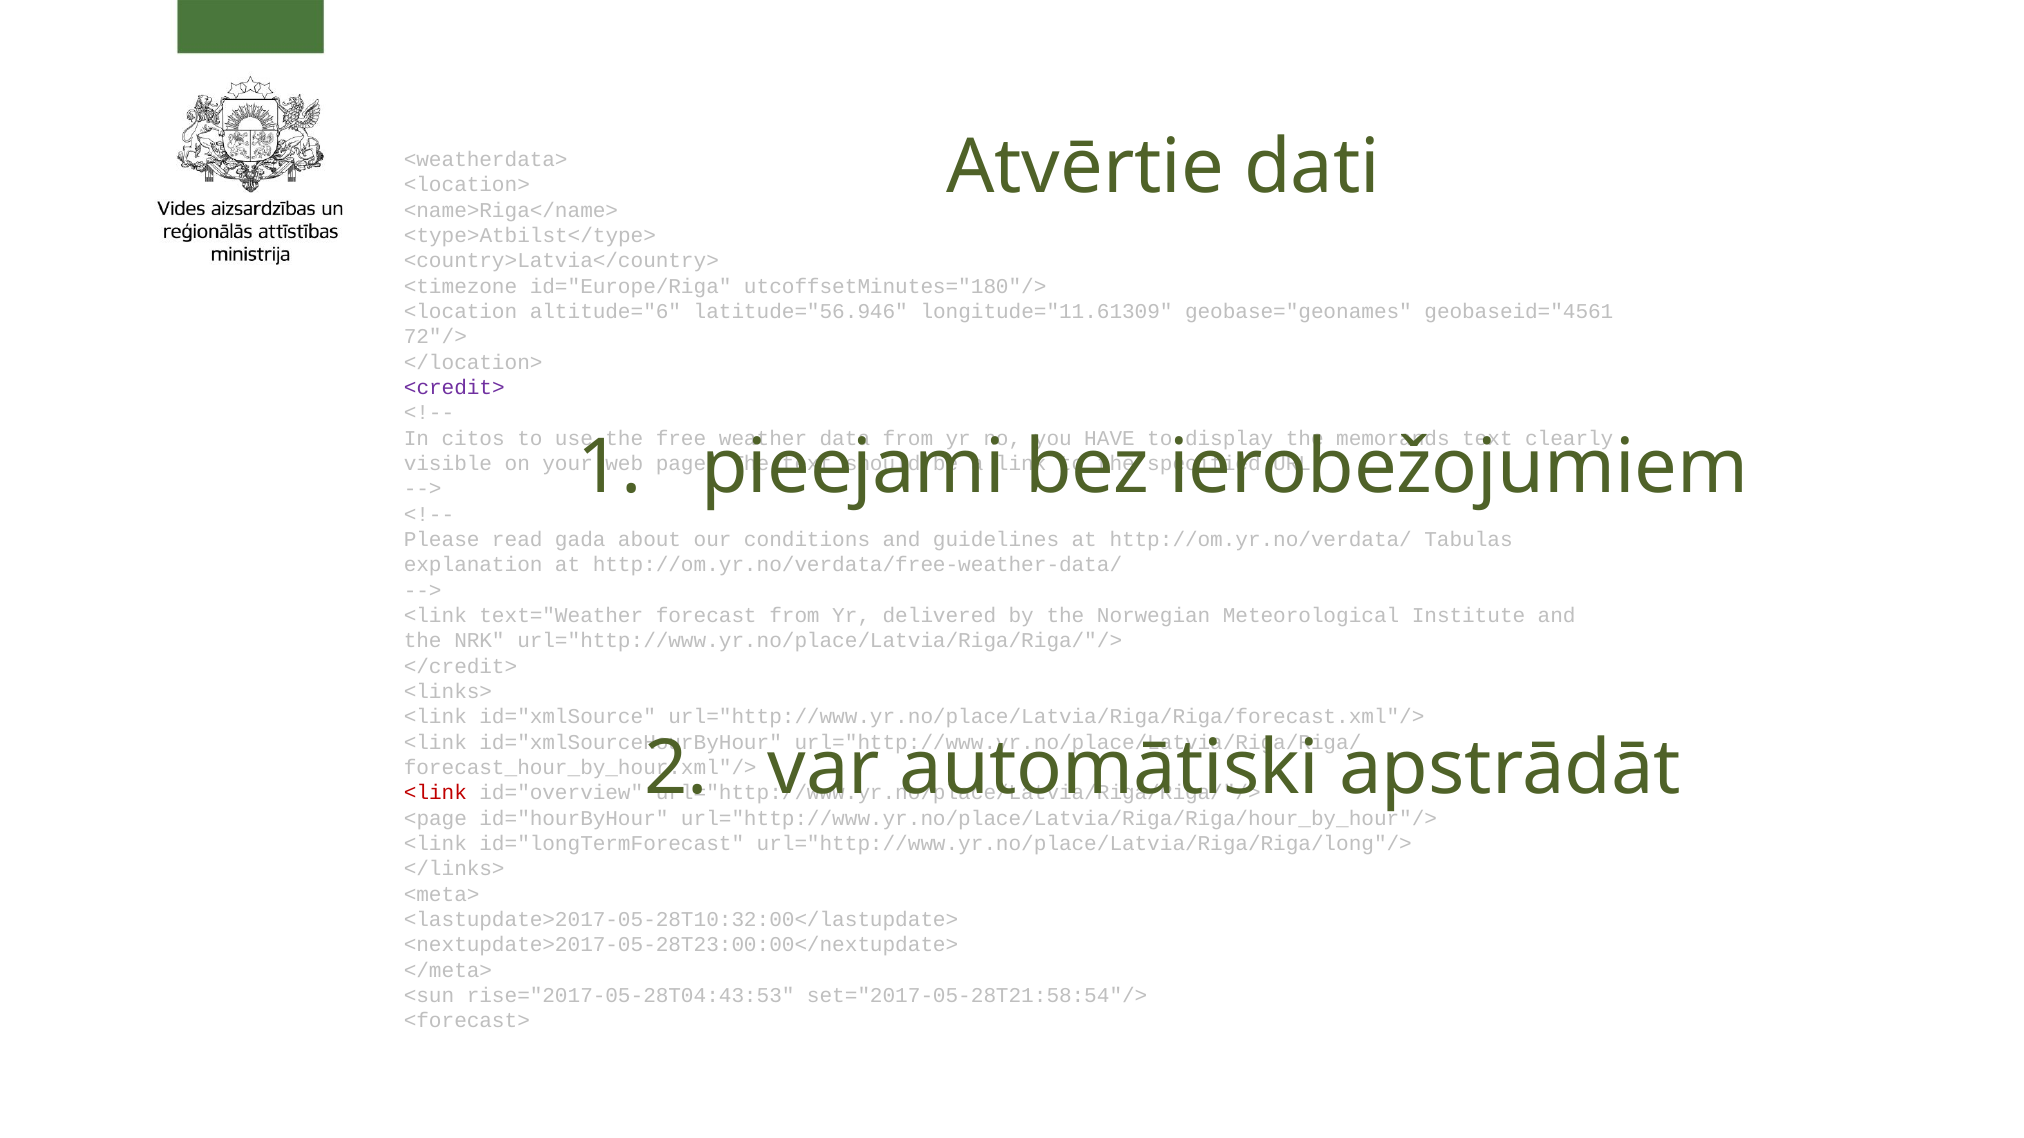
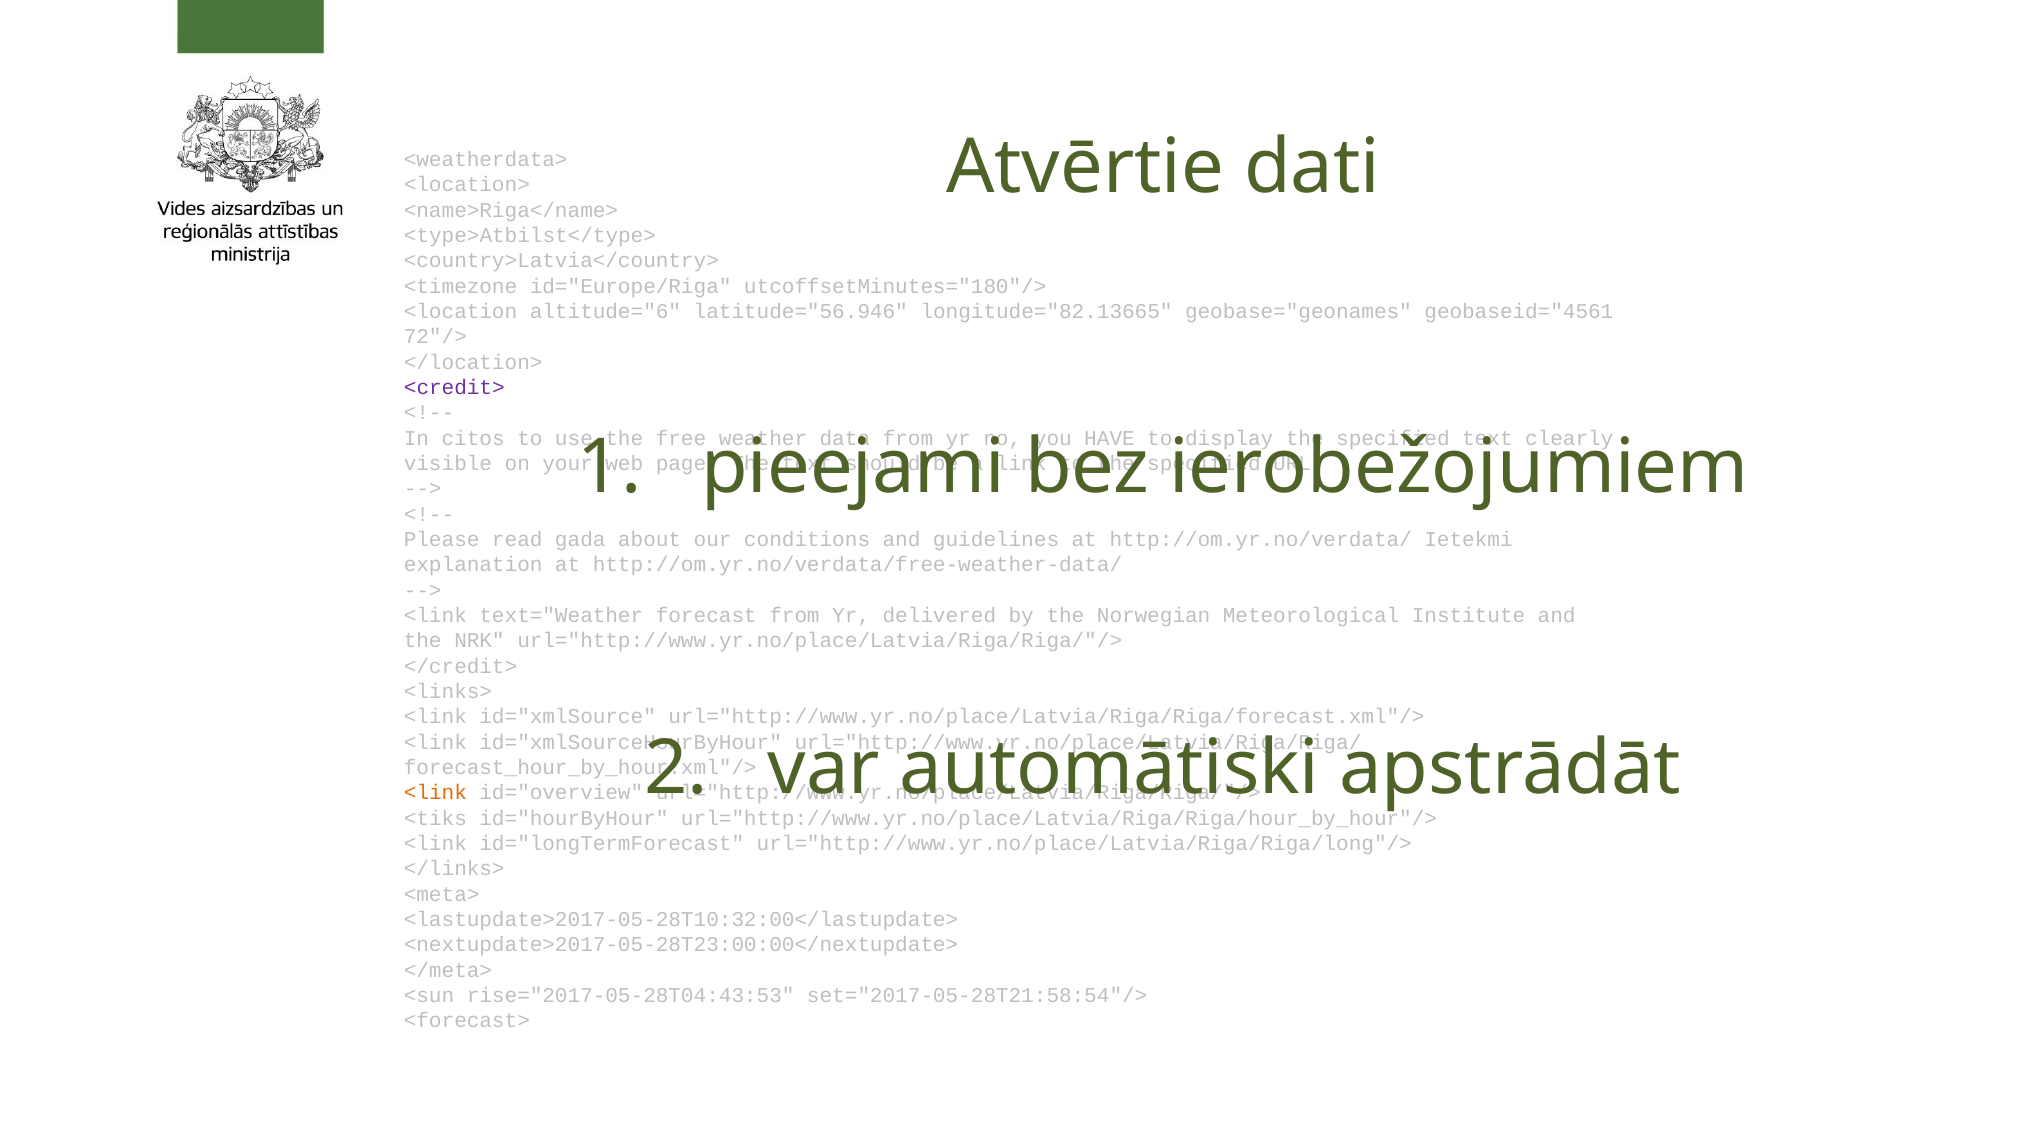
longitude="11.61309: longitude="11.61309 -> longitude="82.13665 (1047, 312)
display the memorands: memorands -> specified (1393, 438)
Tabulas: Tabulas -> Ietekmi (1469, 540)
<link colour: red -> orange (435, 793)
<page: <page -> <tiks (435, 818)
